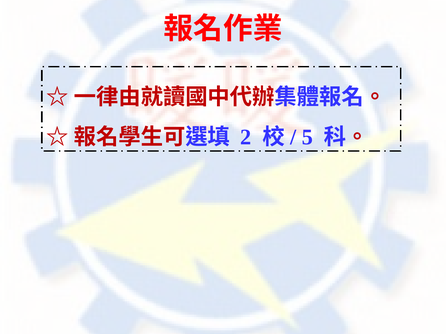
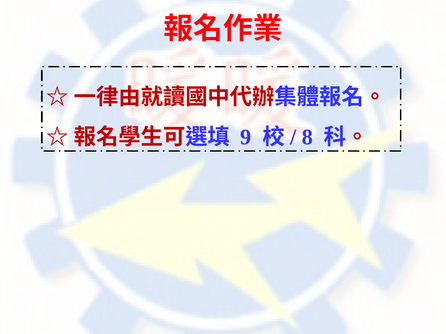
2: 2 -> 9 (246, 137)
5: 5 -> 8 (307, 137)
